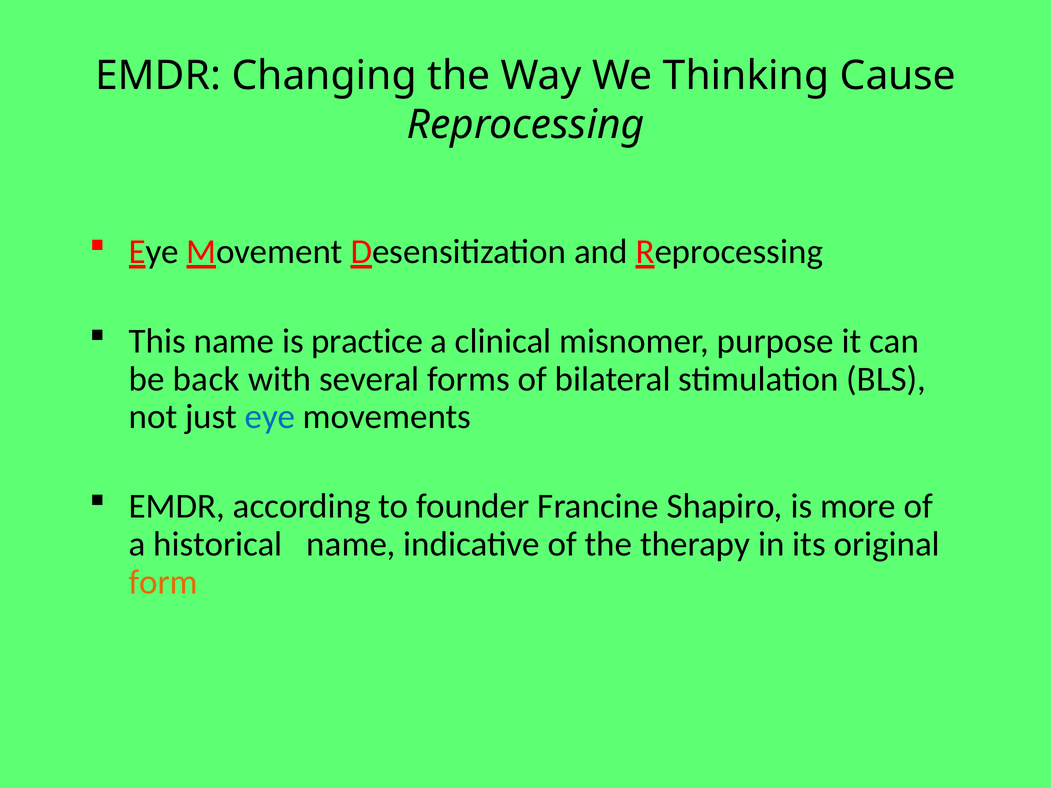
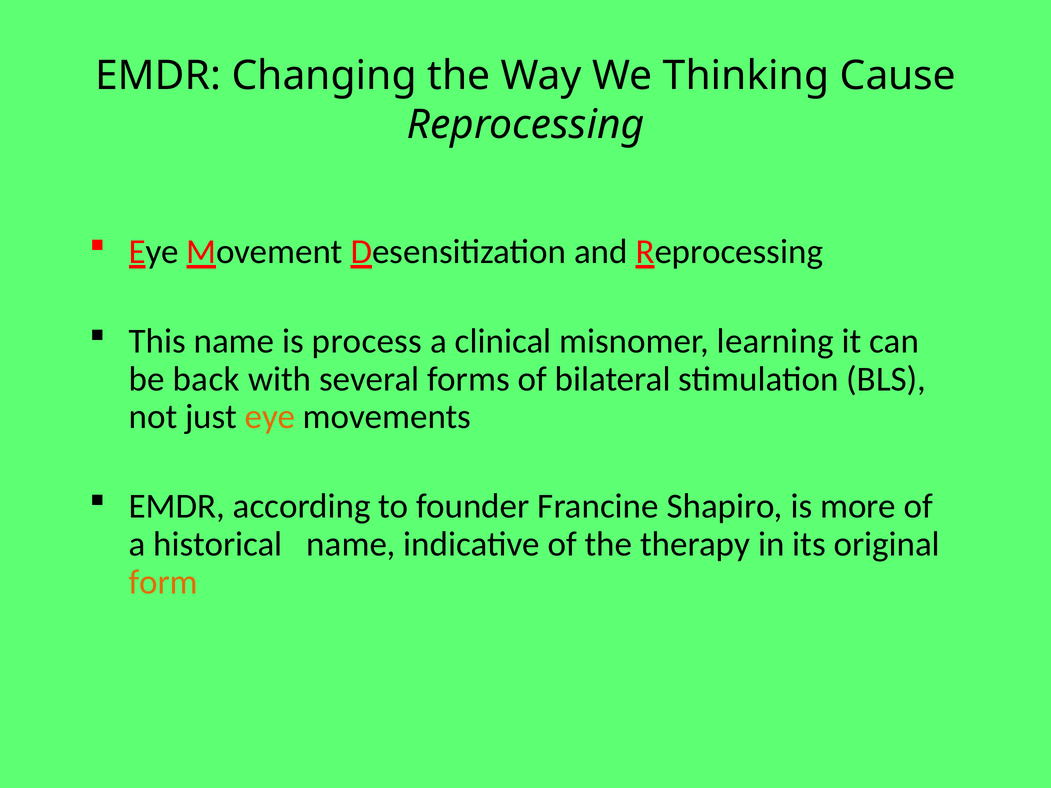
practice: practice -> process (367, 341)
purpose: purpose -> learning (775, 341)
eye colour: blue -> orange (270, 417)
